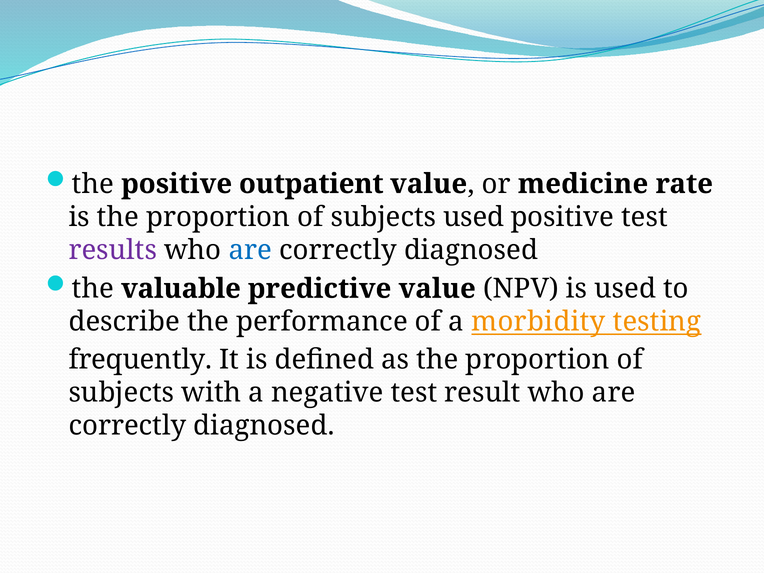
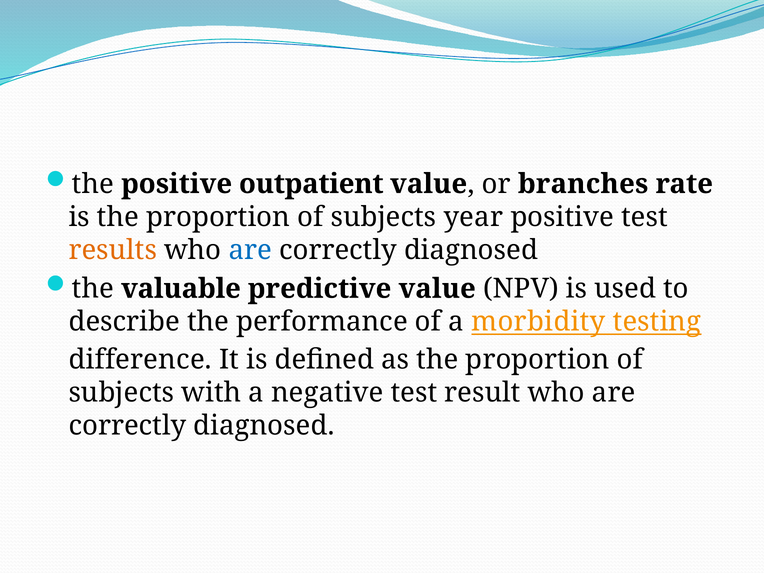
medicine: medicine -> branches (583, 184)
subjects used: used -> year (473, 217)
results colour: purple -> orange (113, 250)
frequently: frequently -> difference (140, 359)
